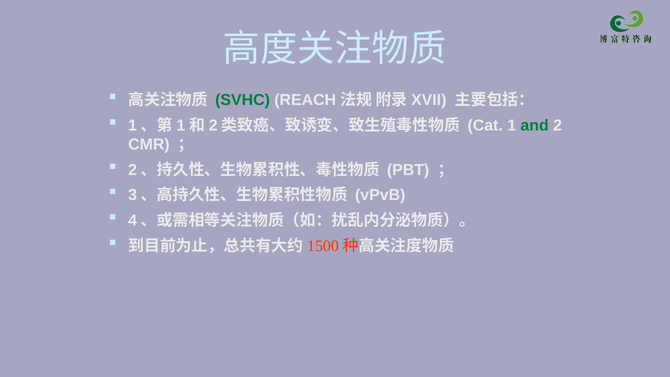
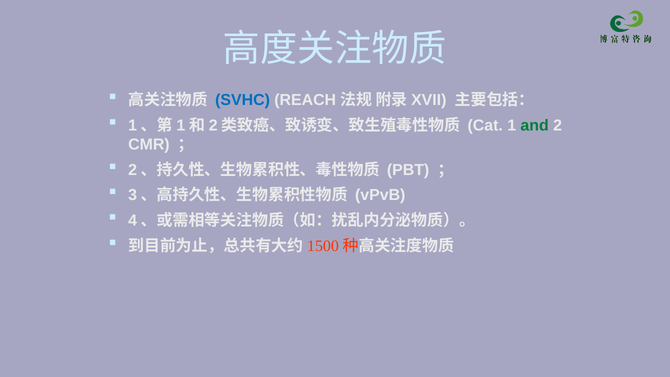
SVHC colour: green -> blue (243, 100)
